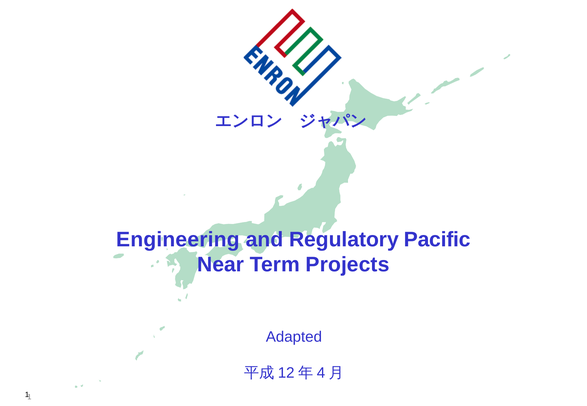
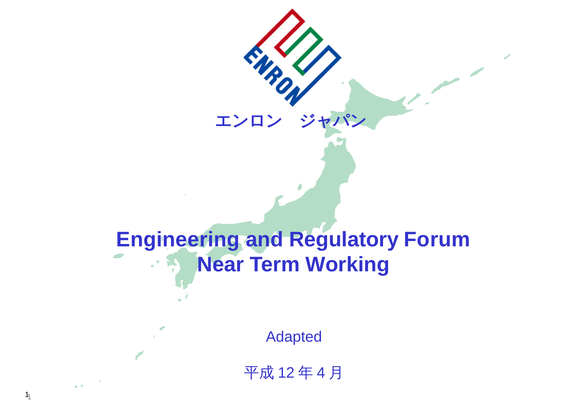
Pacific: Pacific -> Forum (437, 240)
Projects: Projects -> Working (348, 265)
